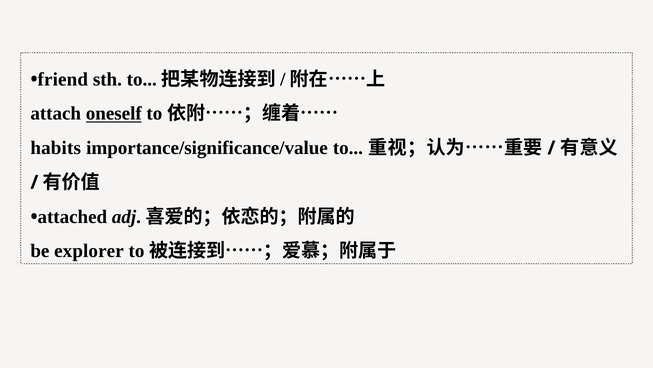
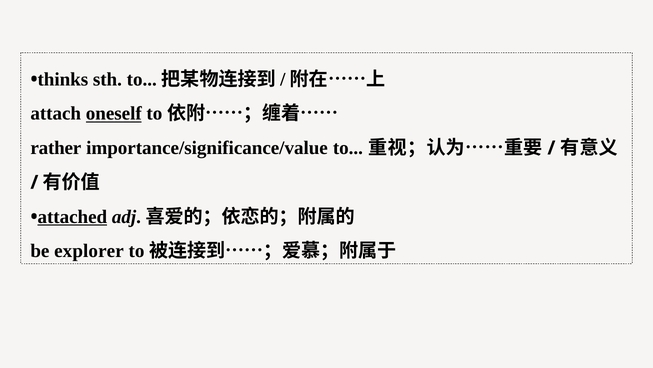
friend: friend -> thinks (63, 79)
habits: habits -> rather (56, 148)
attached underline: none -> present (72, 216)
